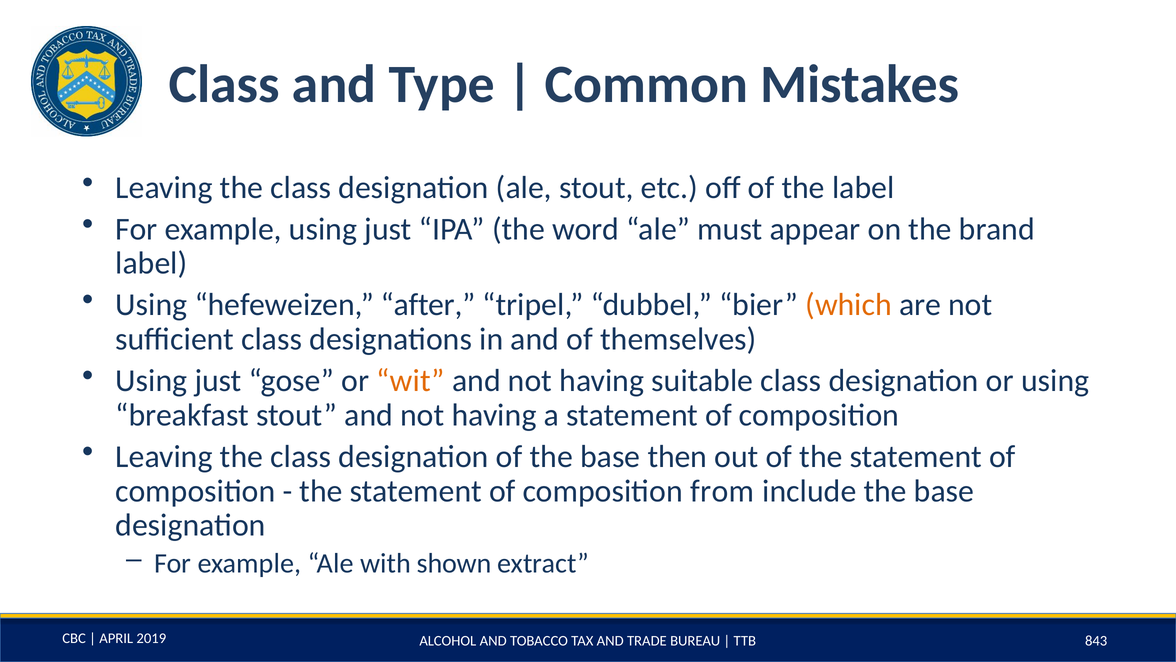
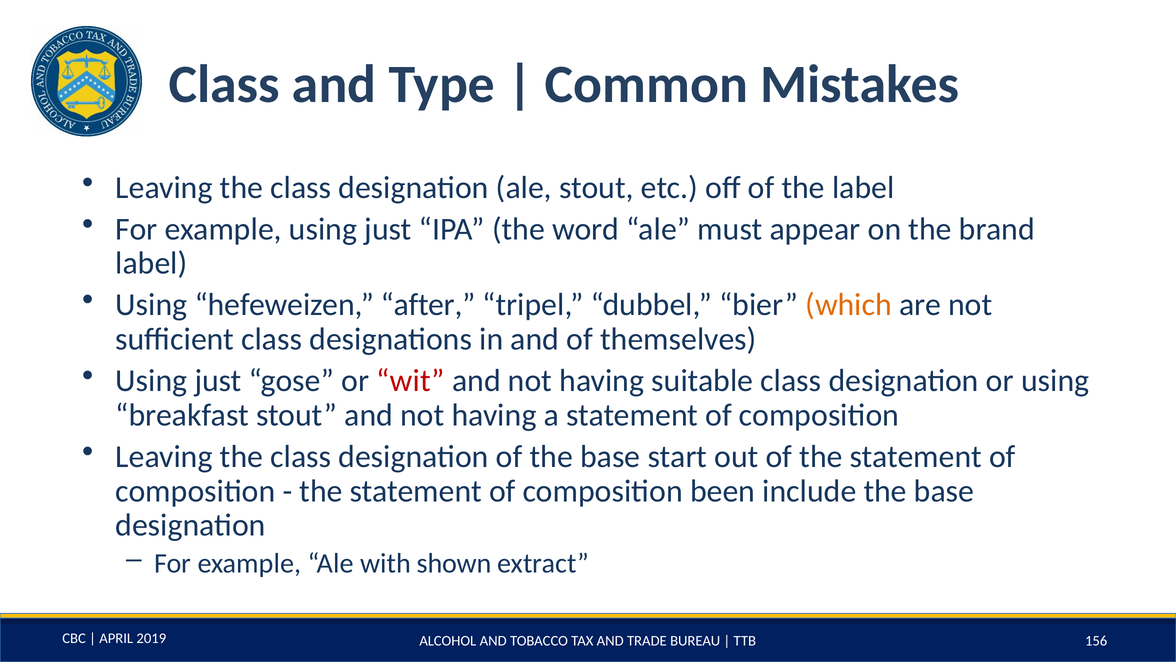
wit colour: orange -> red (410, 380)
then: then -> start (677, 456)
from: from -> been (723, 491)
843: 843 -> 156 (1096, 640)
